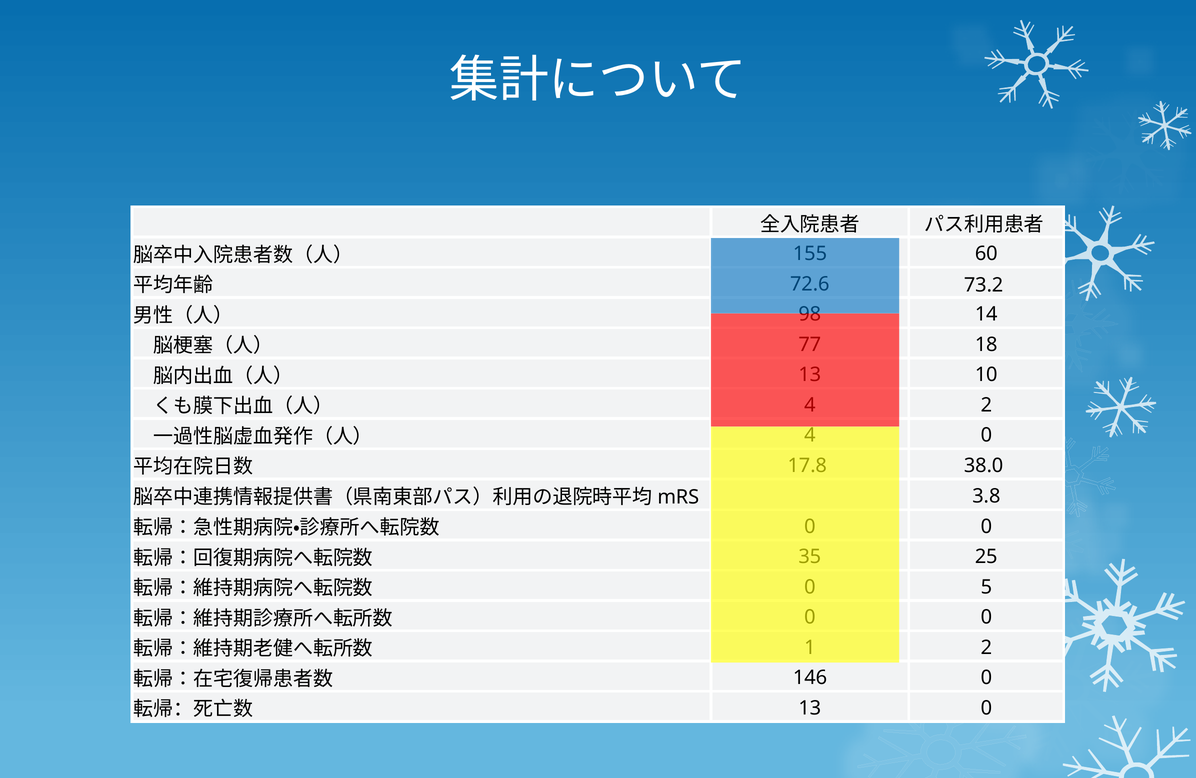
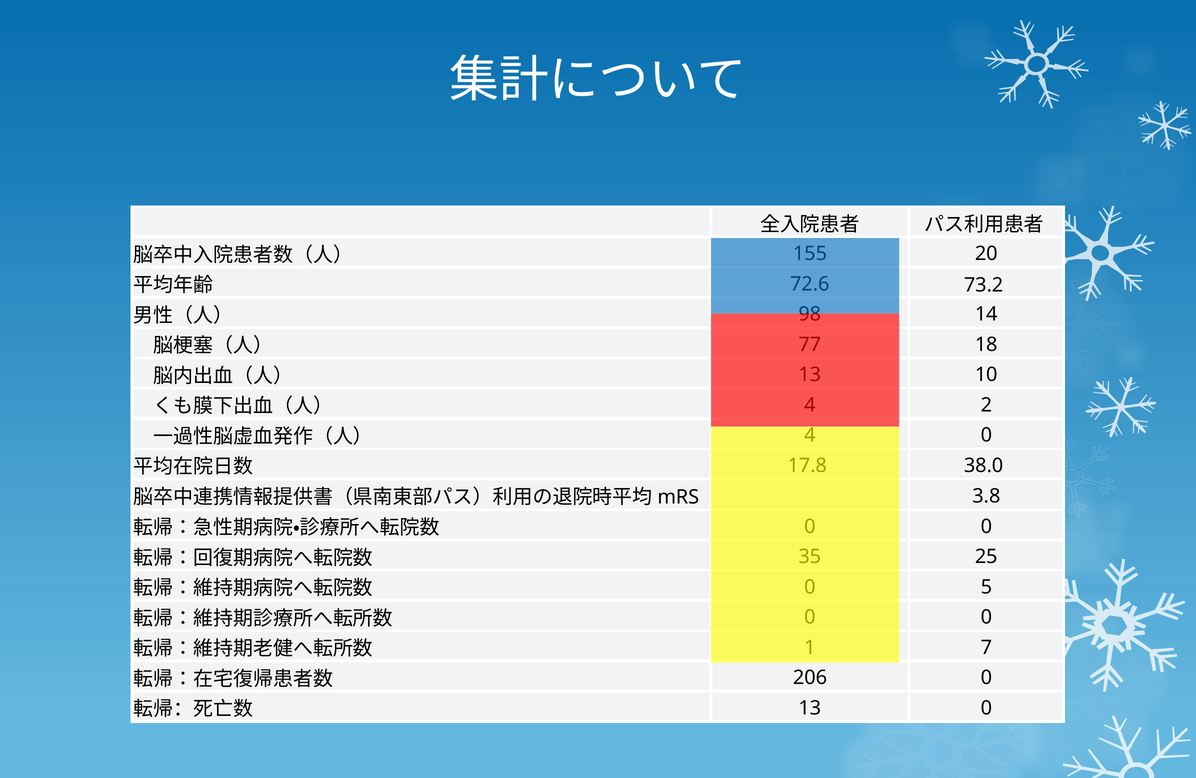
60: 60 -> 20 (986, 254)
2: 2 -> 7 (986, 647)
146: 146 -> 206 (810, 677)
